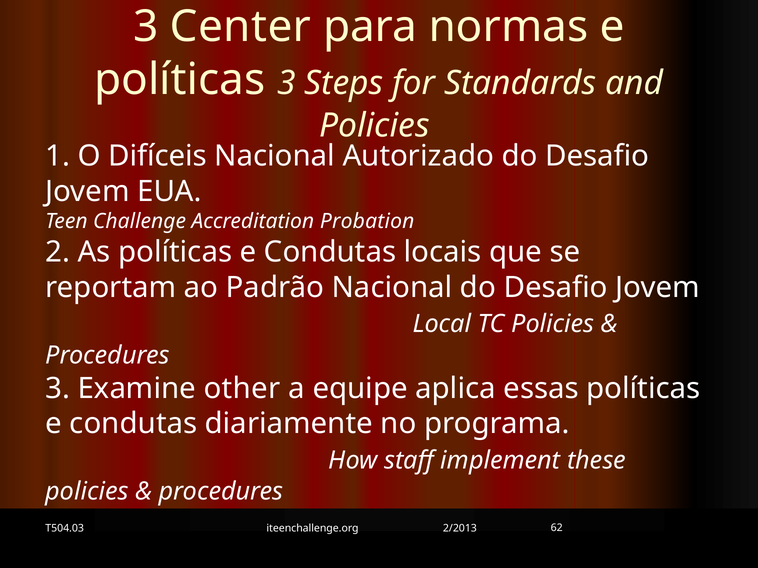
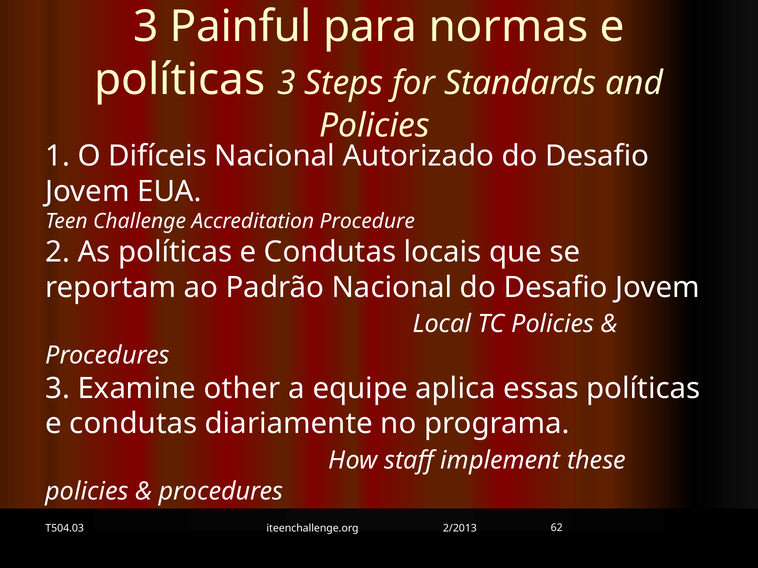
Center: Center -> Painful (241, 27)
Probation: Probation -> Procedure (367, 221)
